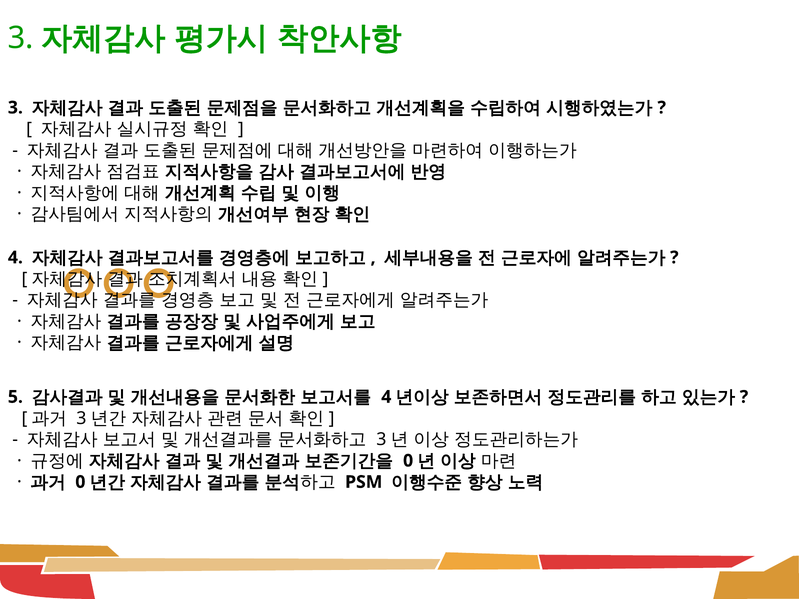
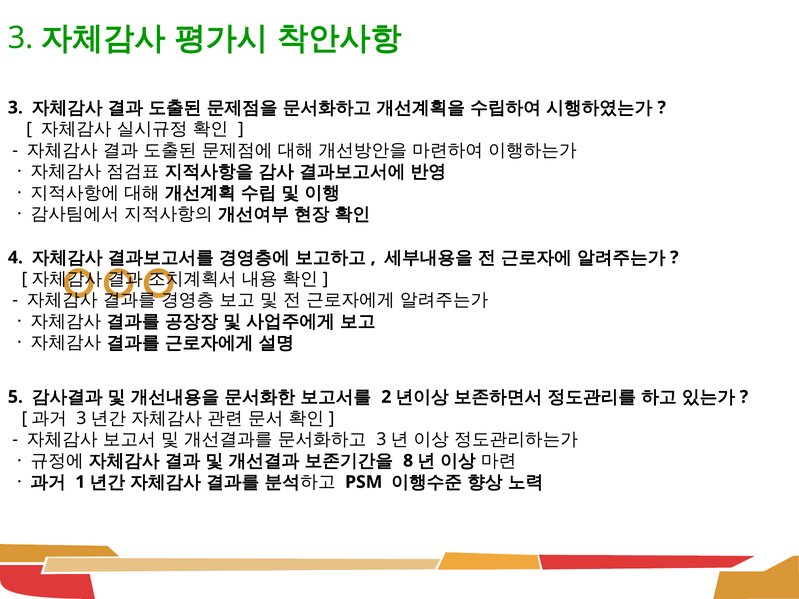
4: 4 -> 2 (386, 397)
0: 0 -> 8 (408, 461)
0: 0 -> 1 (80, 482)
